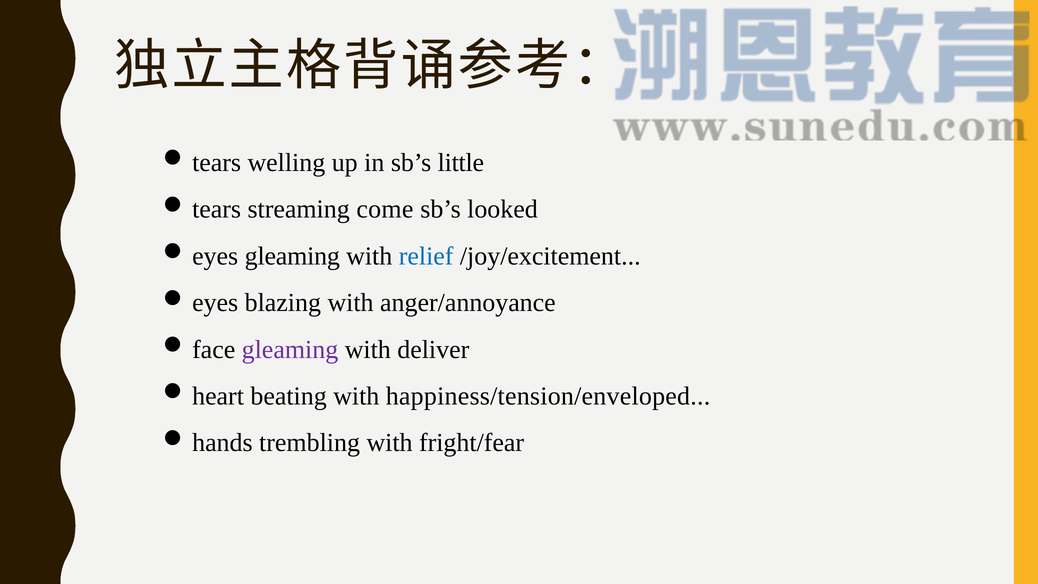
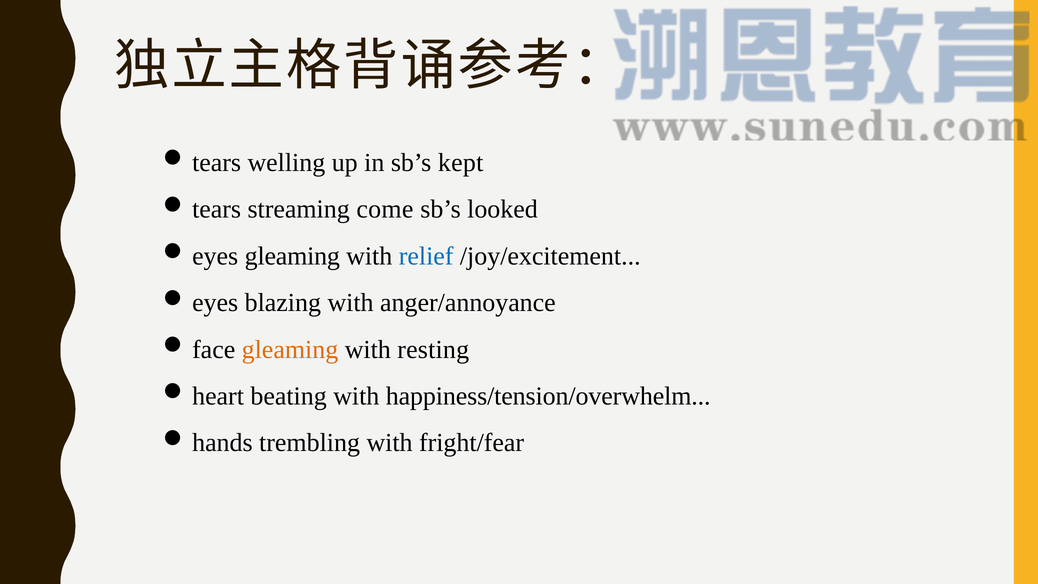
little: little -> kept (461, 163)
gleaming colour: purple -> orange (290, 349)
deliver: deliver -> resting (433, 349)
happiness/tension/enveloped: happiness/tension/enveloped -> happiness/tension/overwhelm (548, 396)
